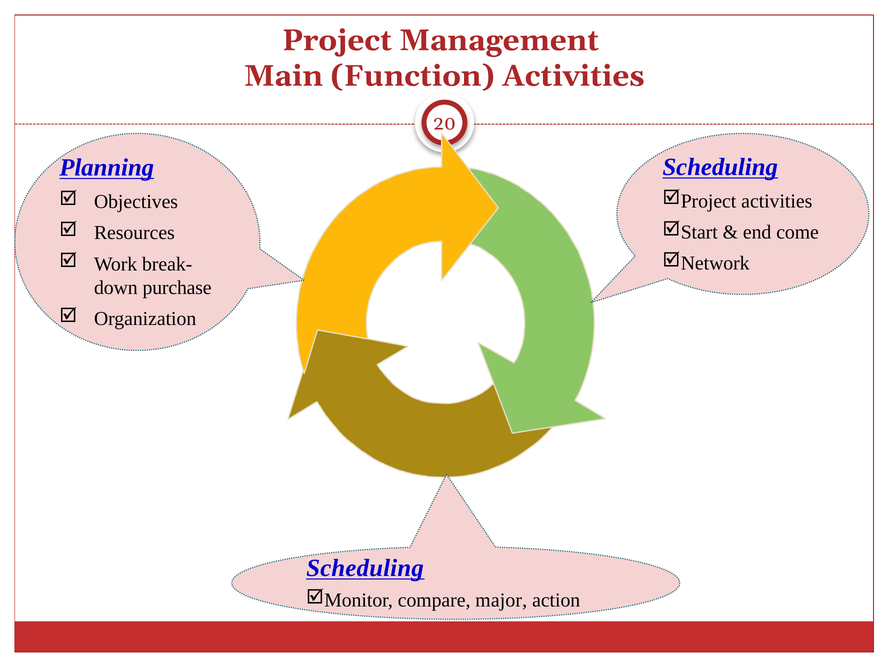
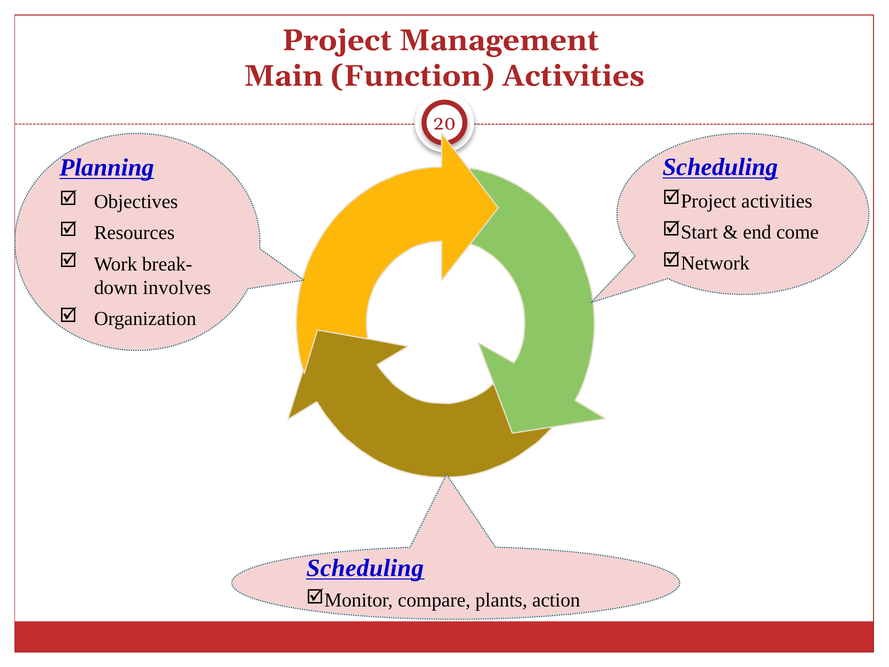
purchase: purchase -> involves (177, 288)
major: major -> plants (501, 600)
